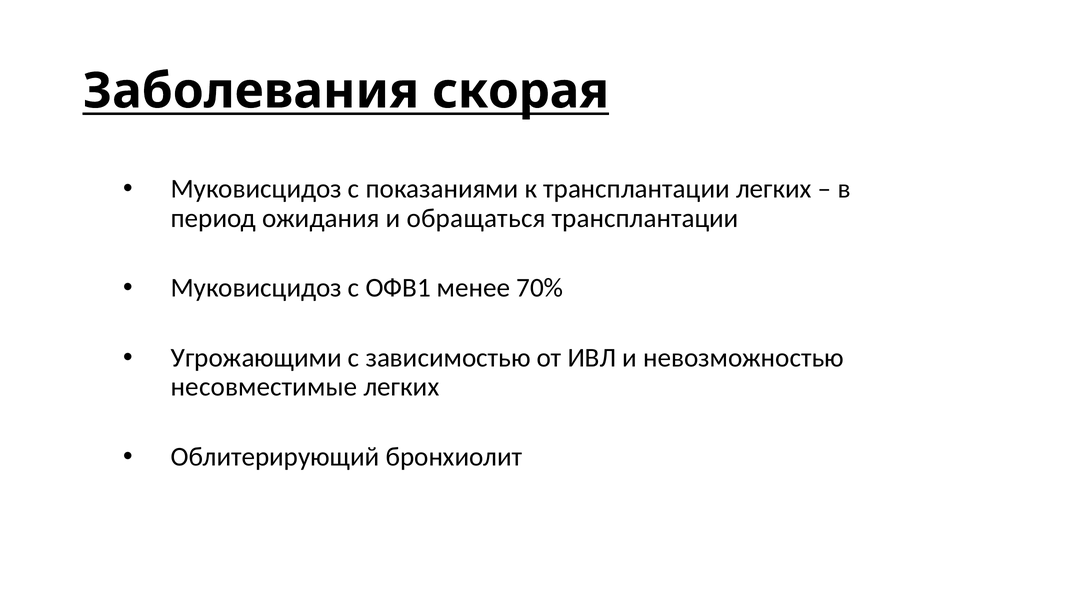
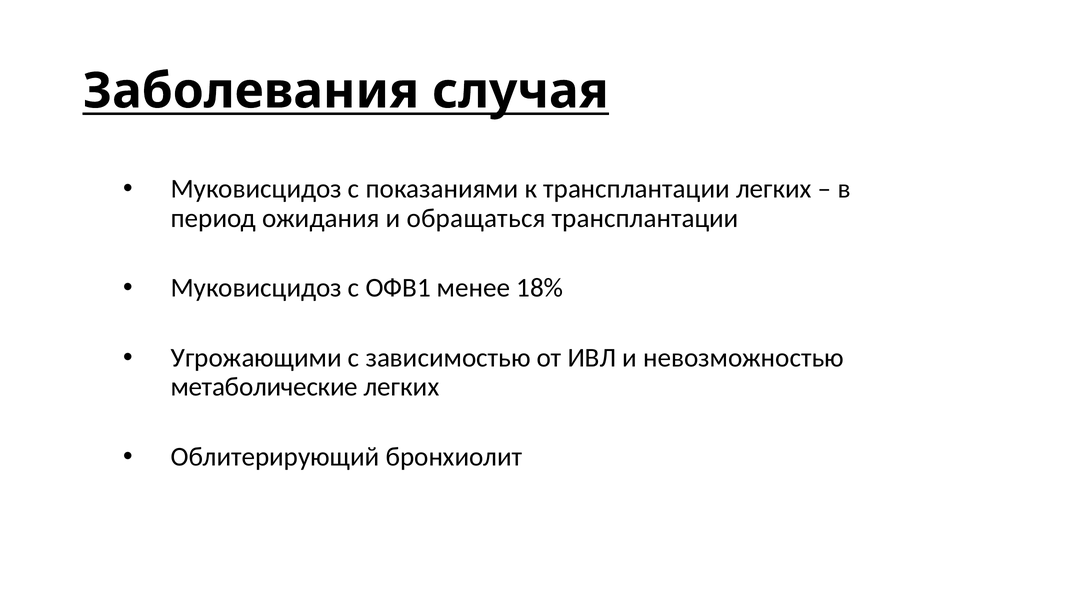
скорая: скорая -> случая (520, 91)
70%: 70% -> 18% (540, 288)
несовместимые: несовместимые -> метаболические (264, 387)
